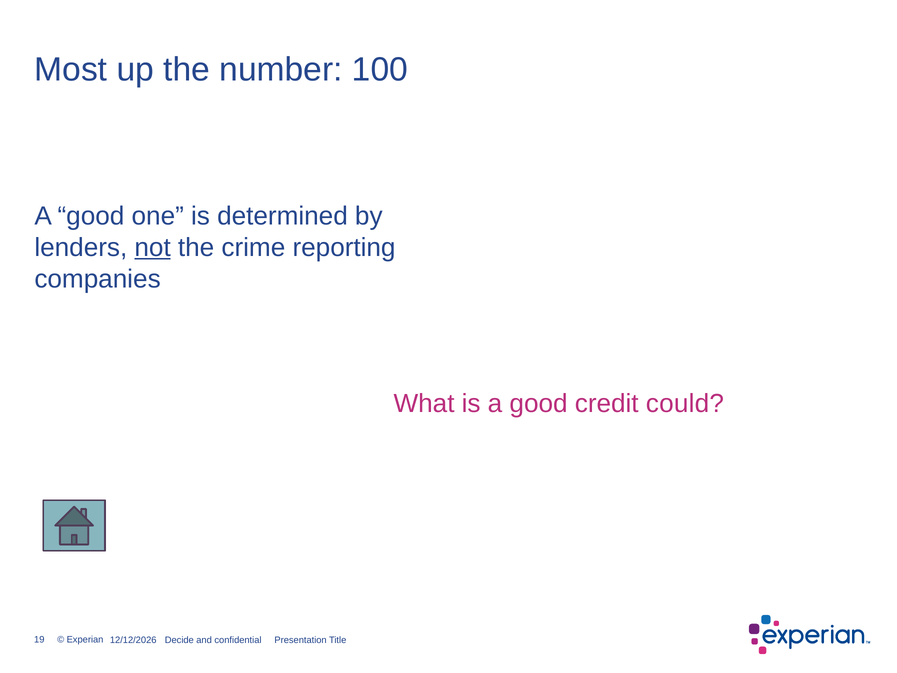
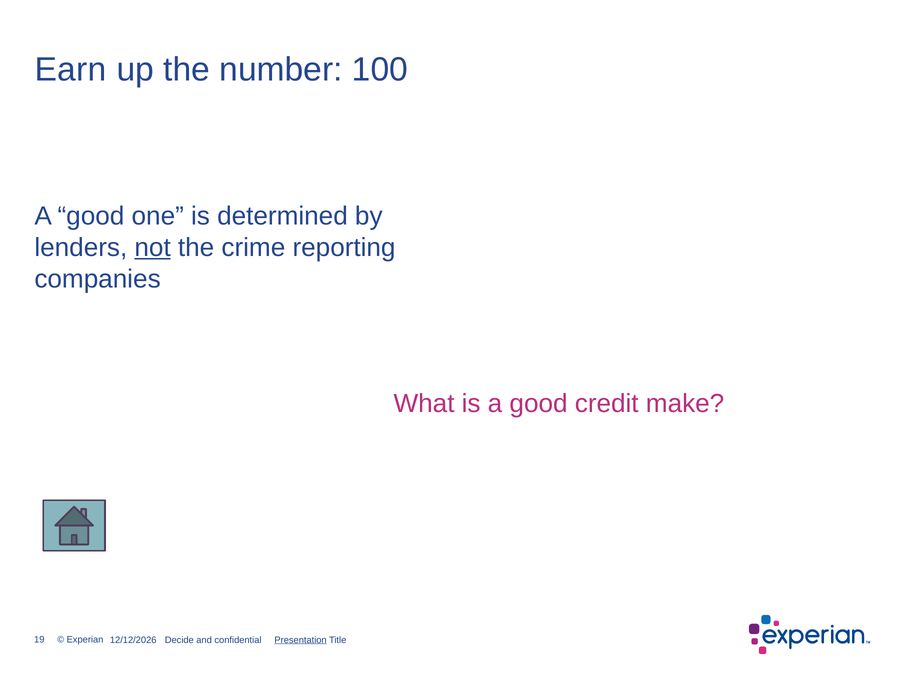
Most: Most -> Earn (71, 70)
could: could -> make (685, 403)
Presentation underline: none -> present (301, 640)
